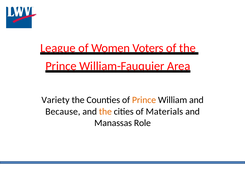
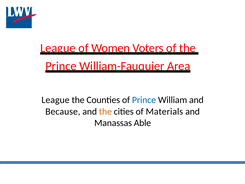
Variety: Variety -> League (55, 100)
Prince colour: orange -> blue (144, 100)
Role: Role -> Able (142, 123)
